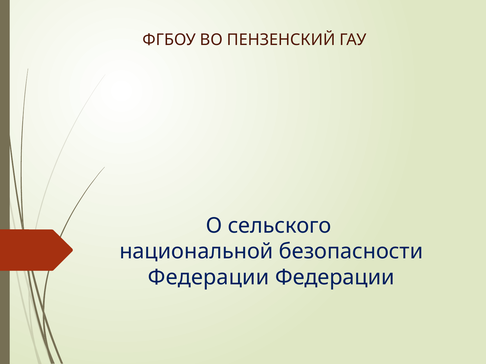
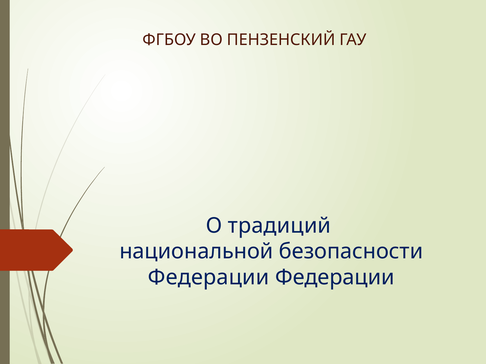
сельского: сельского -> традиций (279, 226)
